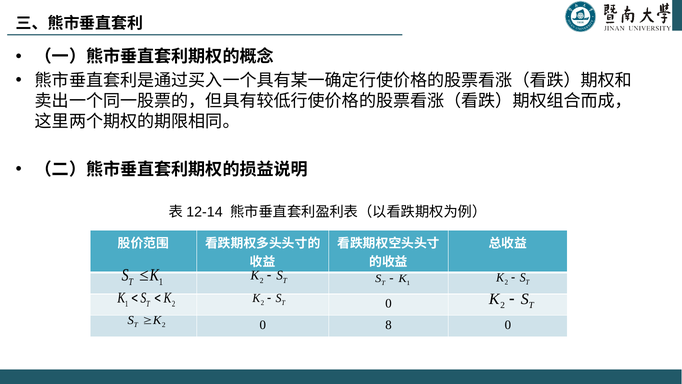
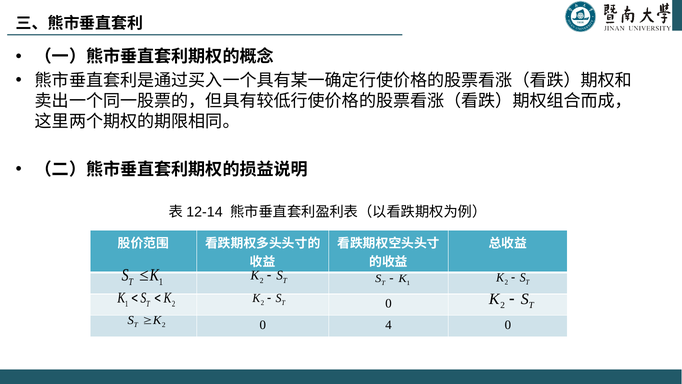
8: 8 -> 4 (389, 325)
